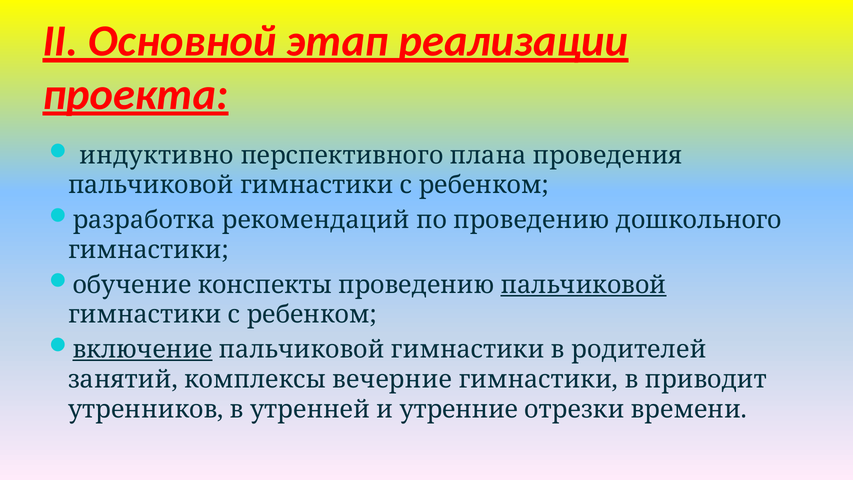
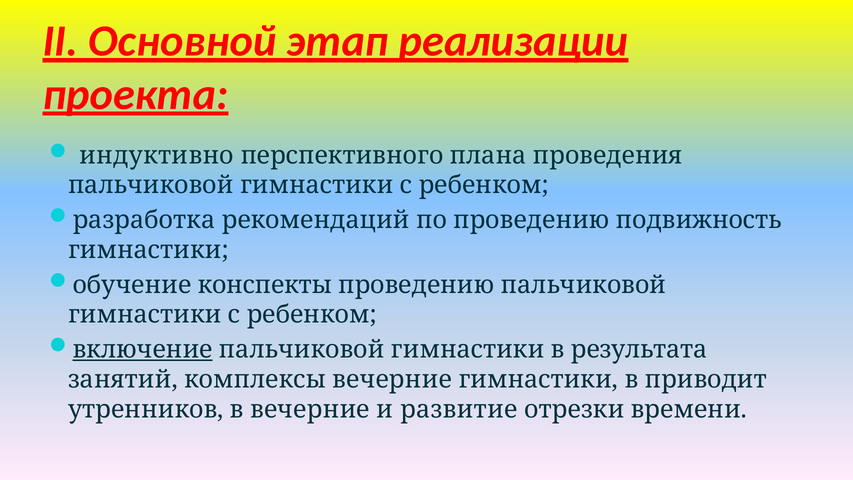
дошкольного: дошкольного -> подвижность (699, 220)
пальчиковой underline: present -> none (584, 285)
родителей: родителей -> результата (639, 349)
в утренней: утренней -> вечерние (310, 409)
утренние: утренние -> развитие (459, 409)
